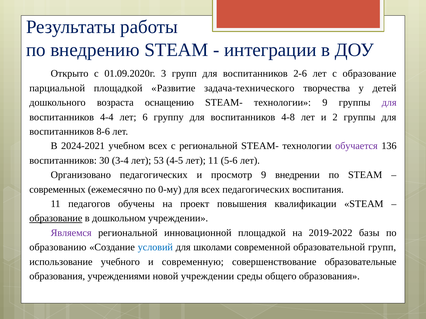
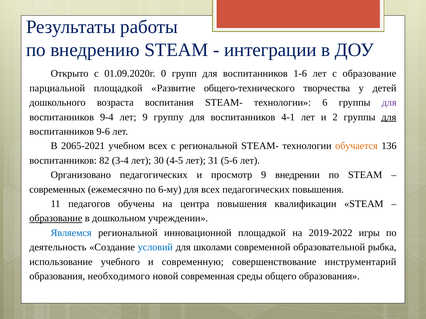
3: 3 -> 0 (164, 74)
2-6: 2-6 -> 1-6 (300, 74)
задача-технического: задача-технического -> общего-технического (249, 88)
оснащению: оснащению -> воспитания (169, 103)
технологии 9: 9 -> 6 (325, 103)
4-4: 4-4 -> 9-4 (107, 117)
лет 6: 6 -> 9 (145, 117)
4-8: 4-8 -> 4-1 (288, 117)
для underline: none -> present (389, 117)
8-6: 8-6 -> 9-6 (103, 132)
2024-2021: 2024-2021 -> 2065-2021 (83, 146)
обучается colour: purple -> orange (356, 146)
30: 30 -> 82 (104, 161)
53: 53 -> 30 (159, 161)
лет 11: 11 -> 31 (213, 161)
0-му: 0-му -> 6-му (170, 190)
педагогических воспитания: воспитания -> повышения (318, 190)
проект: проект -> центра (195, 204)
Являемся colour: purple -> blue (71, 233)
базы: базы -> игры (369, 233)
образованию: образованию -> деятельность (58, 248)
образовательной групп: групп -> рыбка (382, 248)
образовательные: образовательные -> инструментарий (360, 262)
учреждениями: учреждениями -> необходимого (119, 277)
новой учреждении: учреждении -> современная (208, 277)
